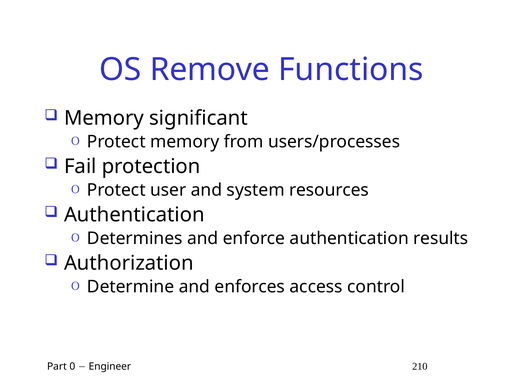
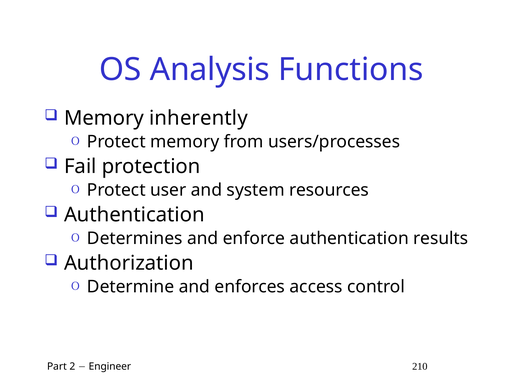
Remove: Remove -> Analysis (210, 70)
significant: significant -> inherently (198, 118)
0: 0 -> 2 (72, 367)
